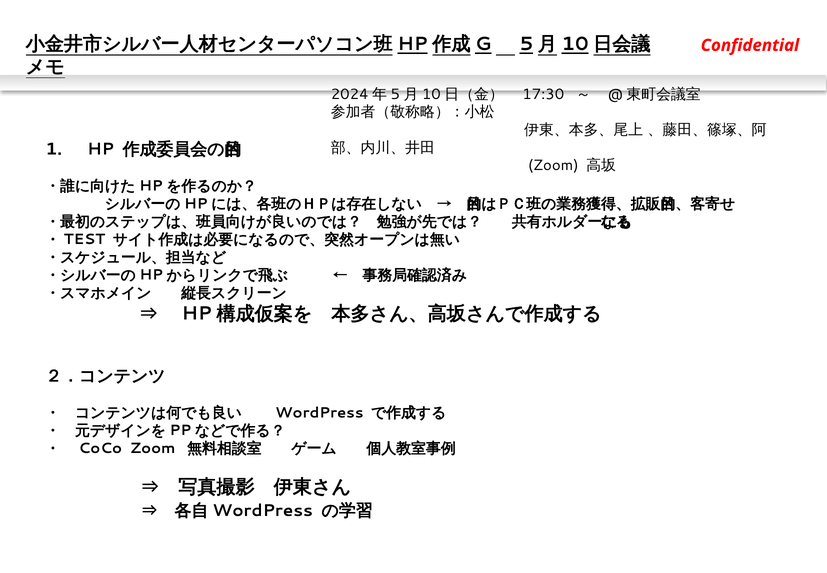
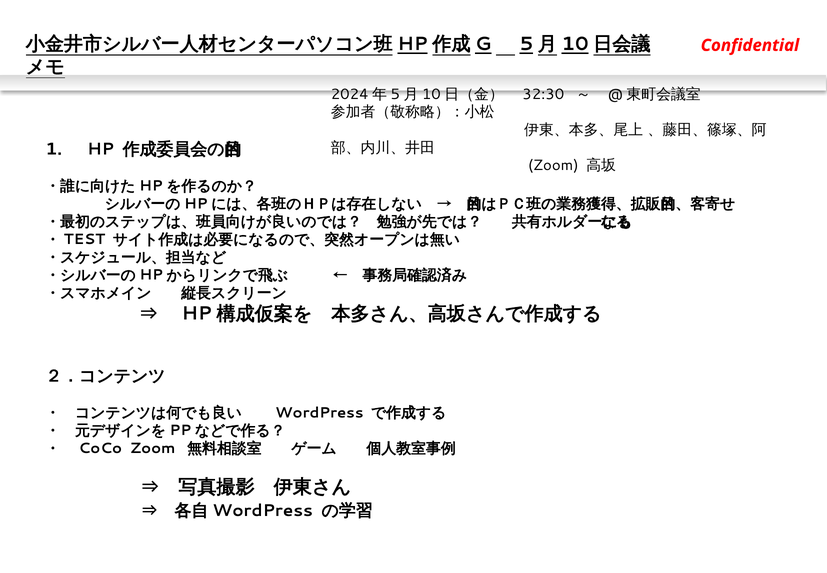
17:30: 17:30 -> 32:30 (543, 94)
